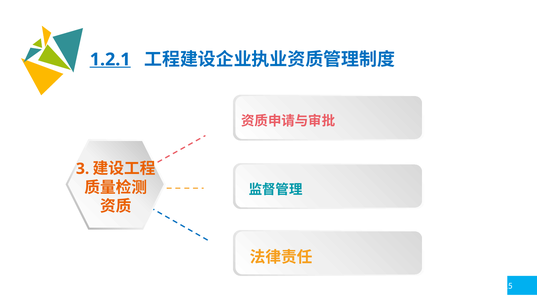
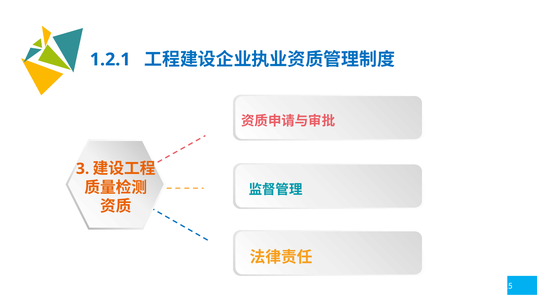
1.2.1 underline: present -> none (110, 59)
